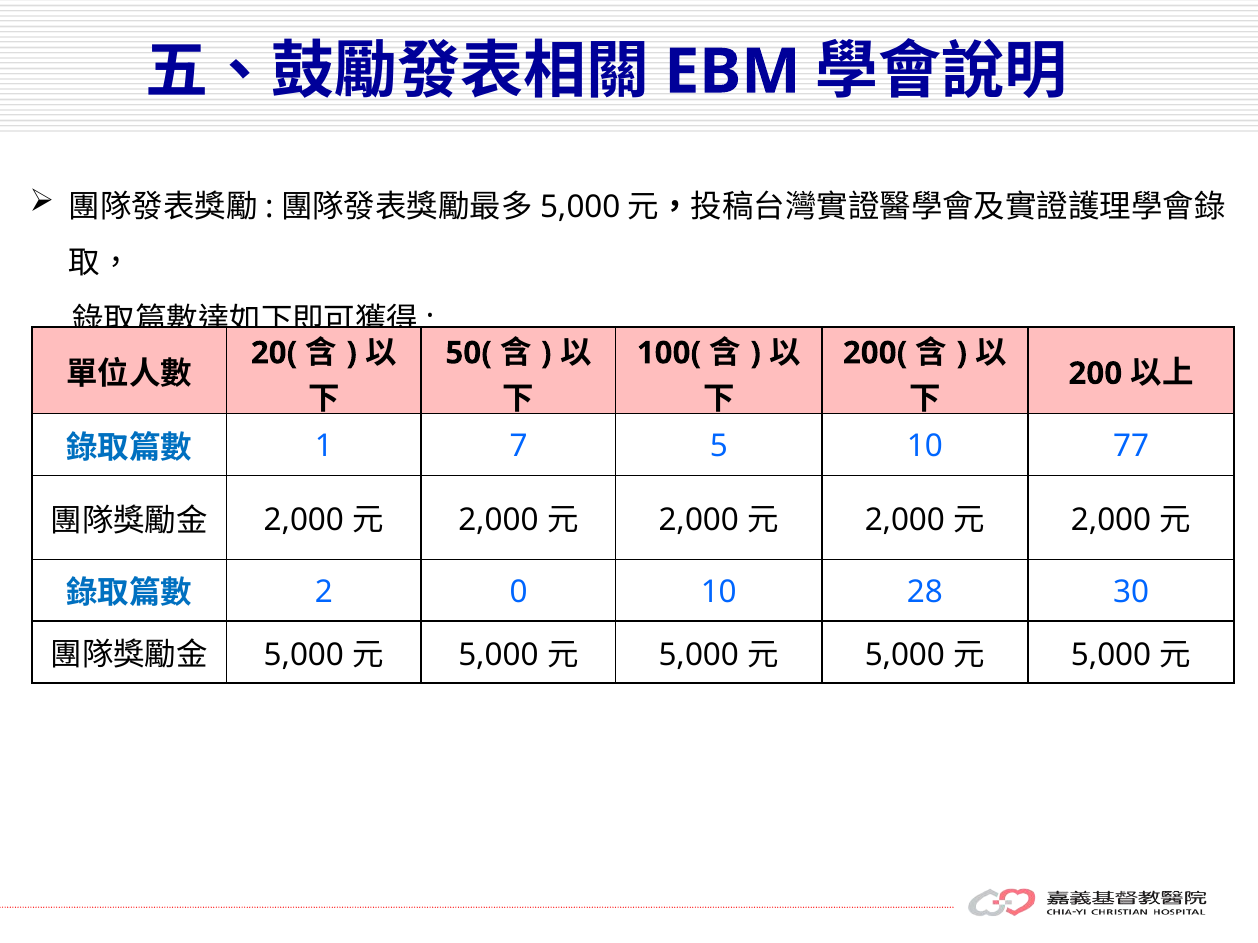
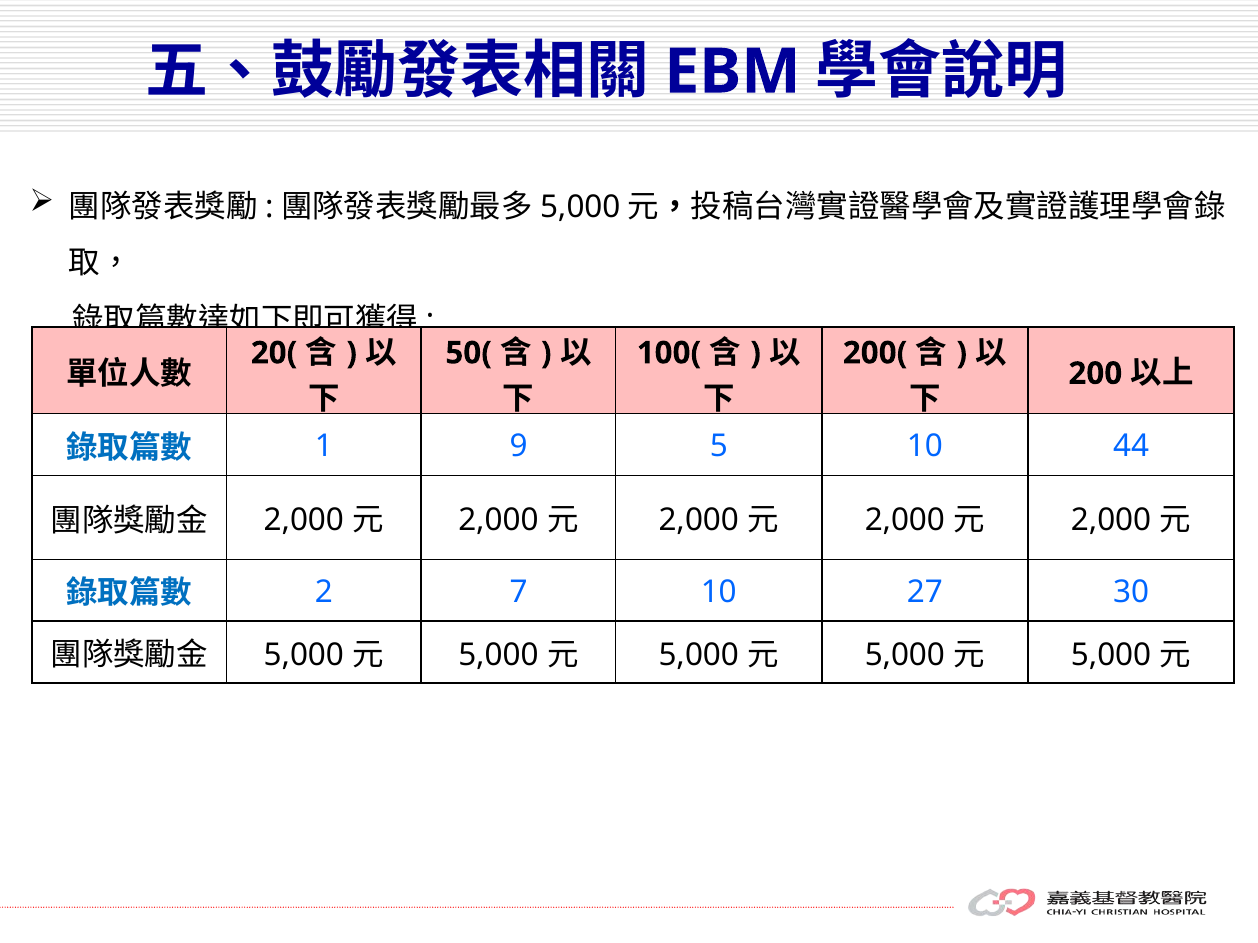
7: 7 -> 9 (519, 447)
77: 77 -> 44 (1131, 447)
0: 0 -> 7 (519, 592)
28: 28 -> 27 (925, 592)
